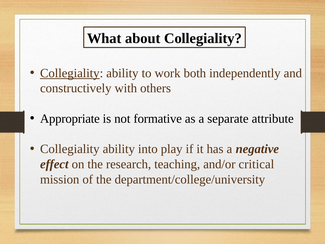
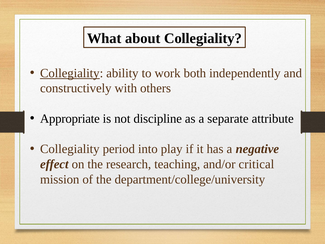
formative: formative -> discipline (158, 119)
ability: ability -> period (119, 149)
